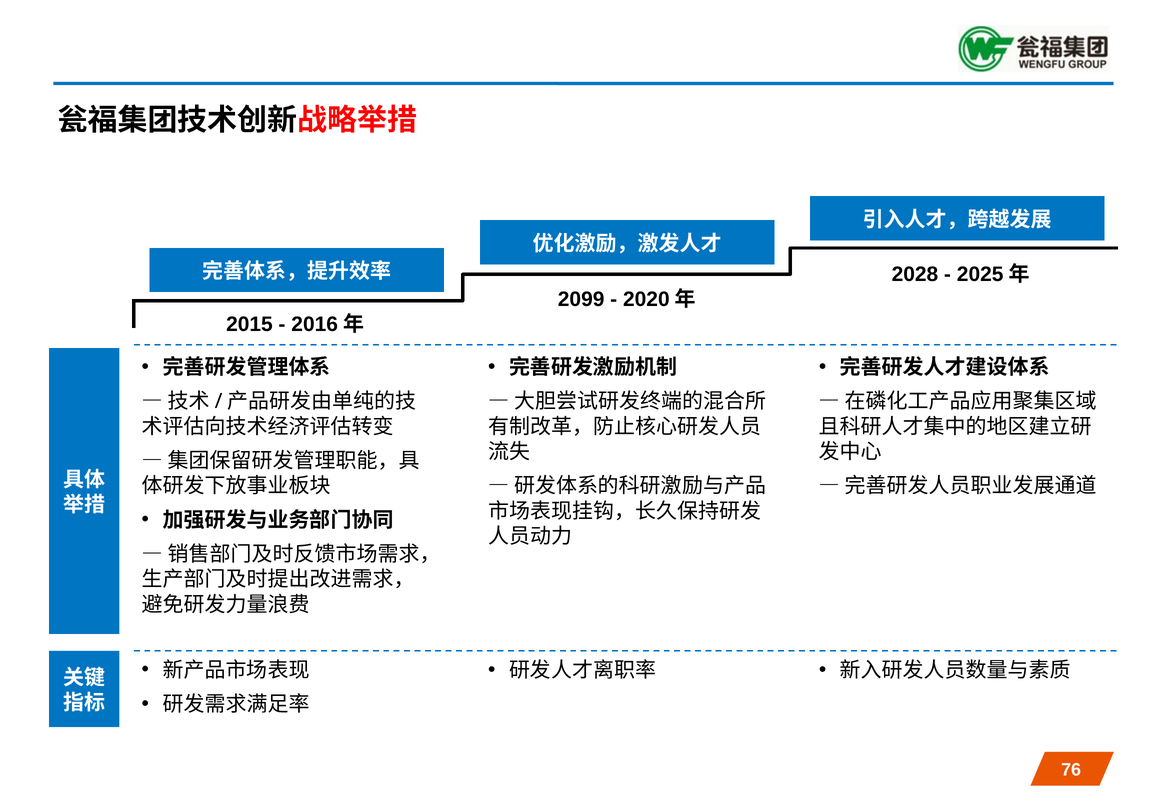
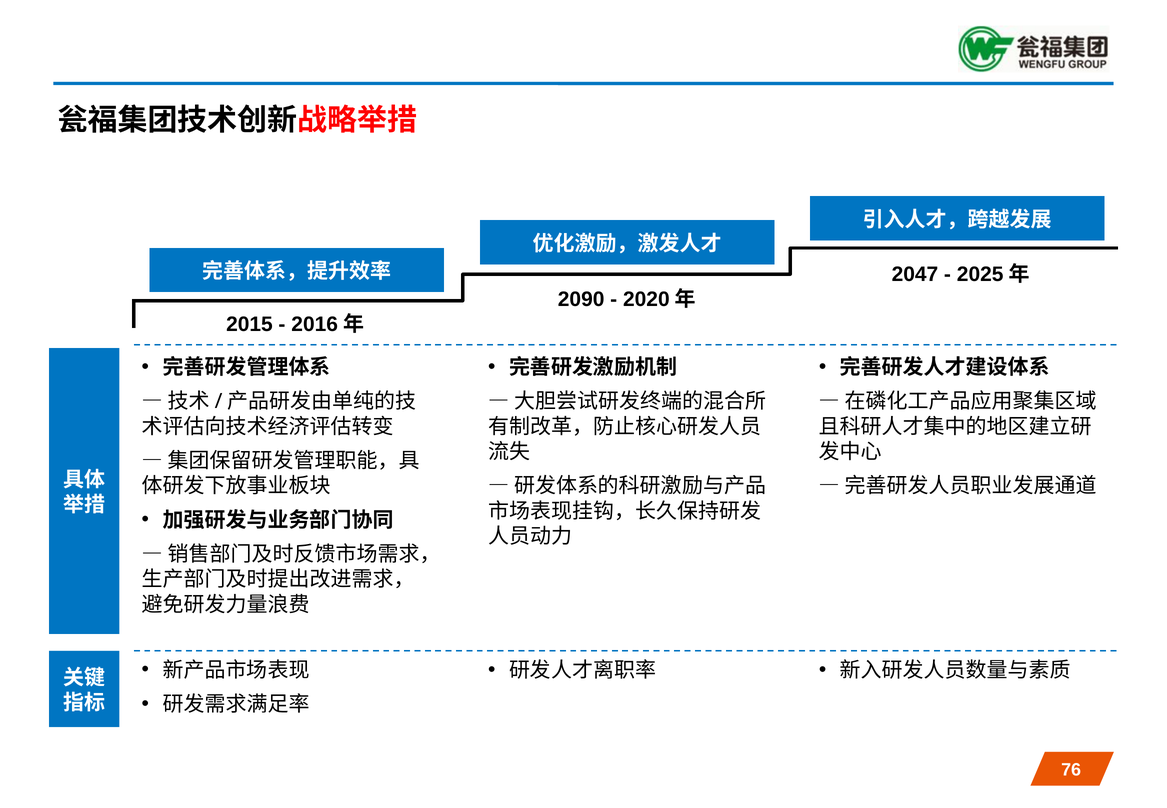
2028: 2028 -> 2047 (915, 274)
2099: 2099 -> 2090 (581, 299)
